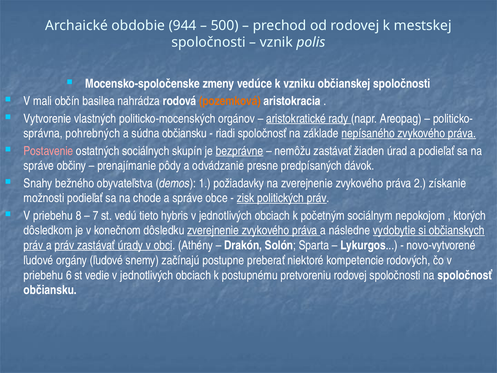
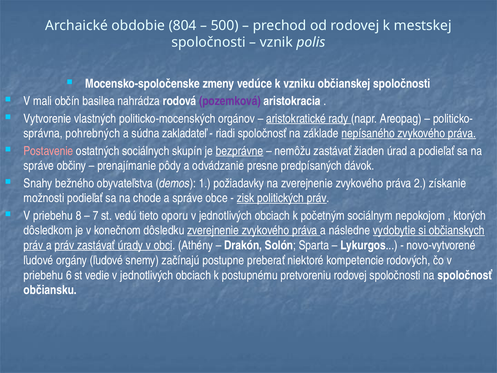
944: 944 -> 804 (183, 26)
pozemková colour: orange -> purple (230, 101)
súdna občiansku: občiansku -> zakladateľ (185, 133)
hybris: hybris -> oporu (175, 215)
